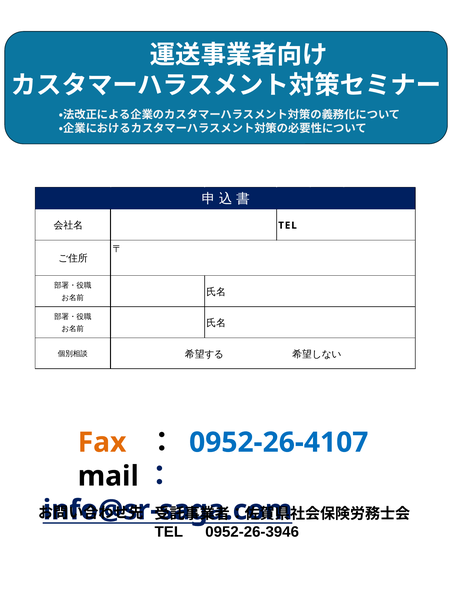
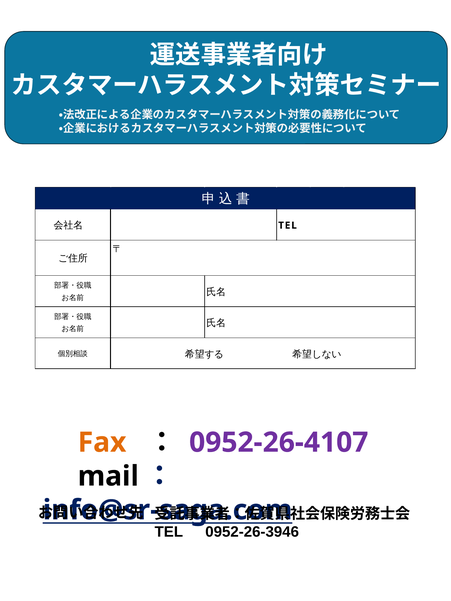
0952-26-4107 colour: blue -> purple (279, 443)
